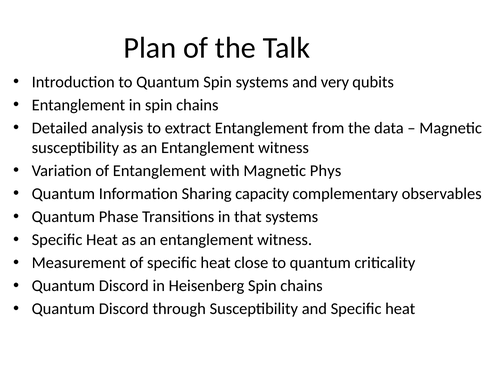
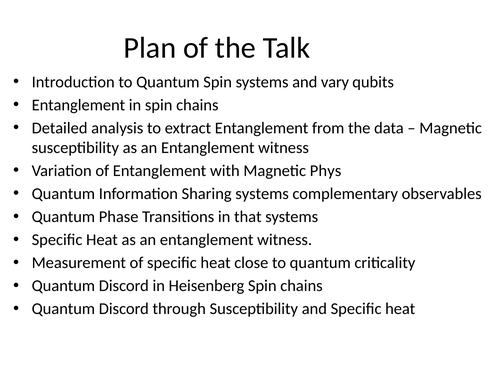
very: very -> vary (335, 82)
Sharing capacity: capacity -> systems (262, 194)
